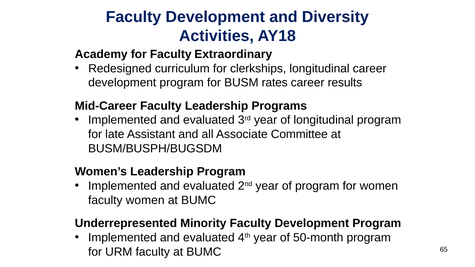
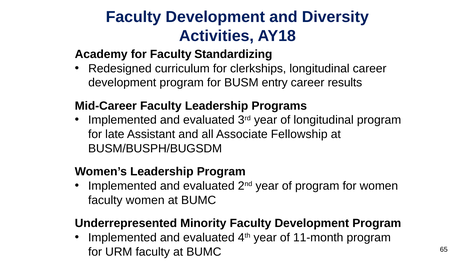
Extraordinary: Extraordinary -> Standardizing (233, 54)
rates: rates -> entry (275, 83)
Committee: Committee -> Fellowship (299, 134)
50-month: 50-month -> 11-month (318, 238)
